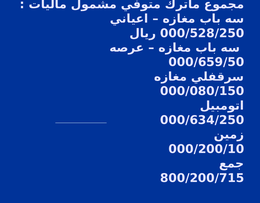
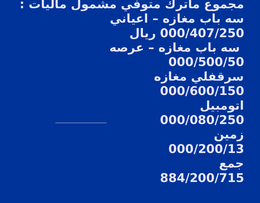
000/528/250: 000/528/250 -> 000/407/250 (202, 33)
000/659/50: 000/659/50 -> 000/500/50 (206, 62)
000/080/150: 000/080/150 -> 000/600/150 (202, 91)
000/634/250: 000/634/250 -> 000/080/250 (202, 120)
000/200/10: 000/200/10 -> 000/200/13 (206, 149)
800/200/715: 800/200/715 -> 884/200/715 (202, 178)
